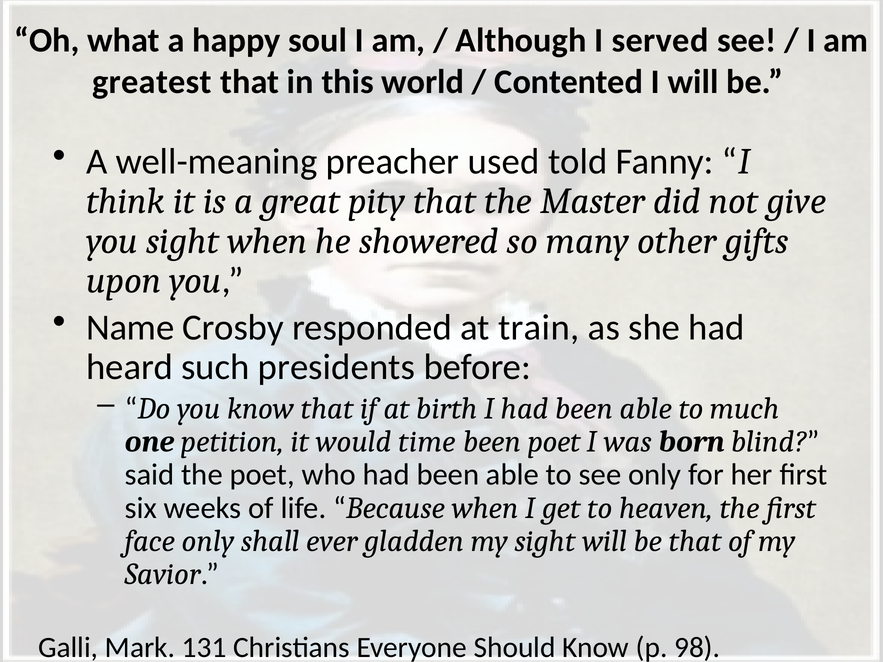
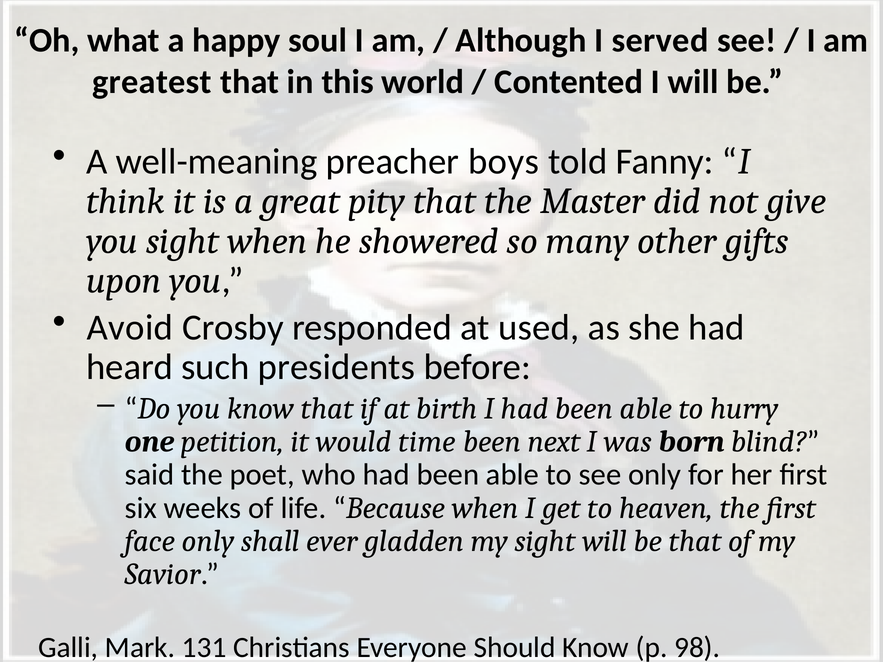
used: used -> boys (504, 162)
Name: Name -> Avoid (130, 328)
train: train -> used (539, 328)
much: much -> hurry (744, 409)
been poet: poet -> next (554, 442)
